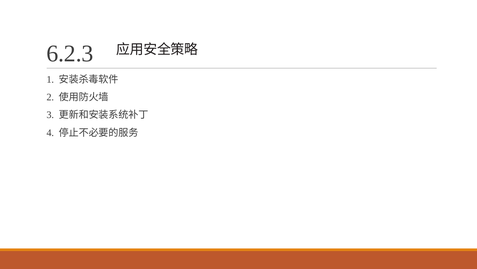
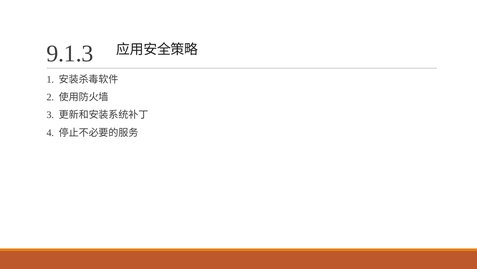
6.2.3: 6.2.3 -> 9.1.3 (70, 53)
